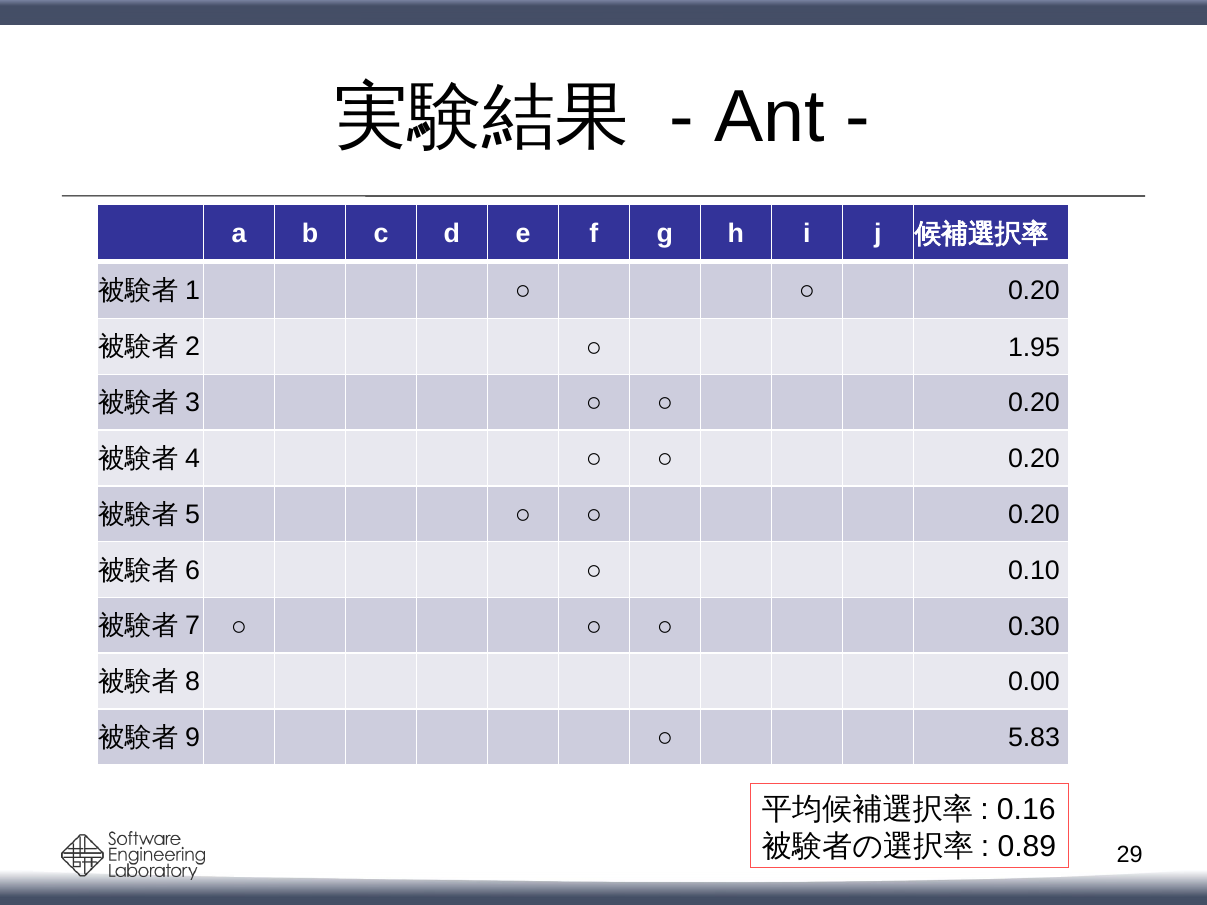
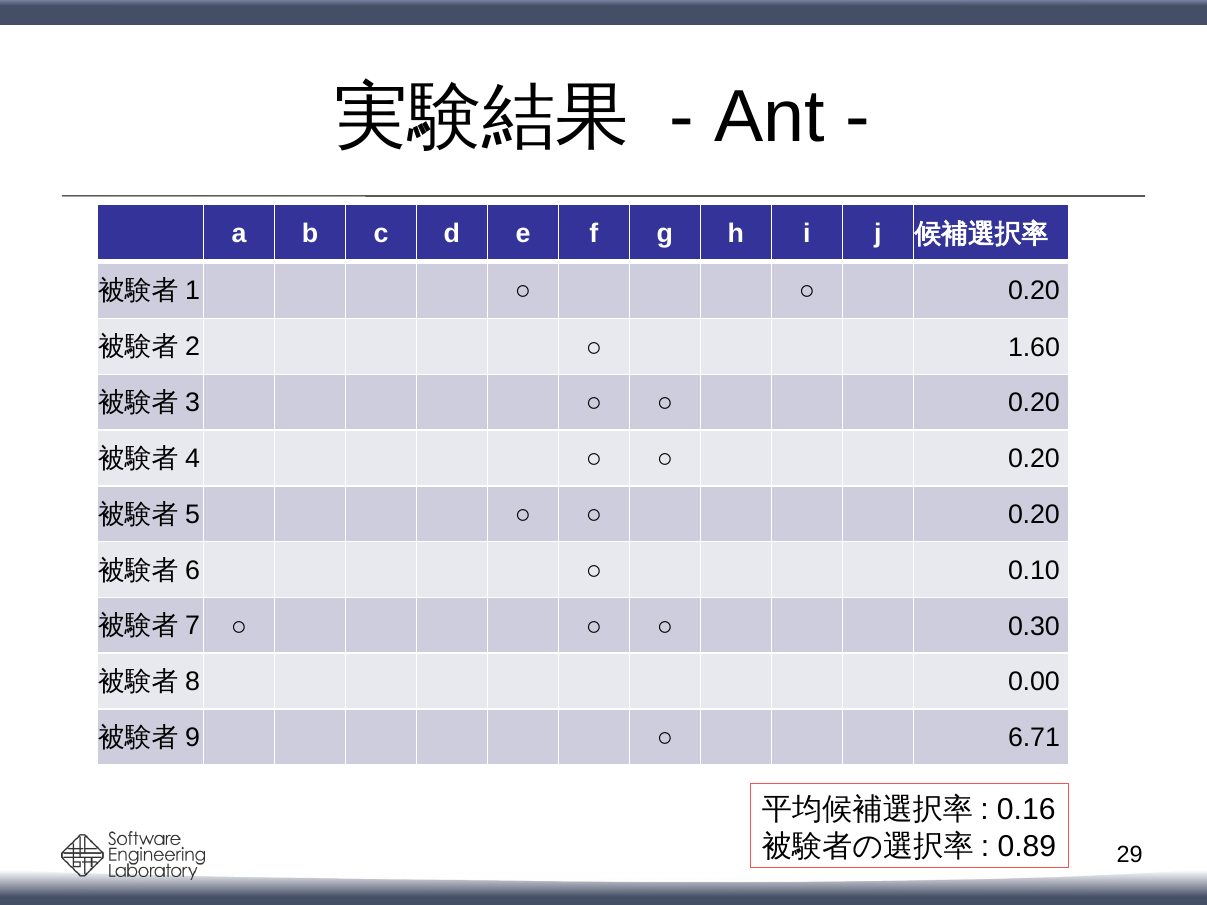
1.95: 1.95 -> 1.60 (1034, 347)
5.83: 5.83 -> 6.71 (1034, 738)
